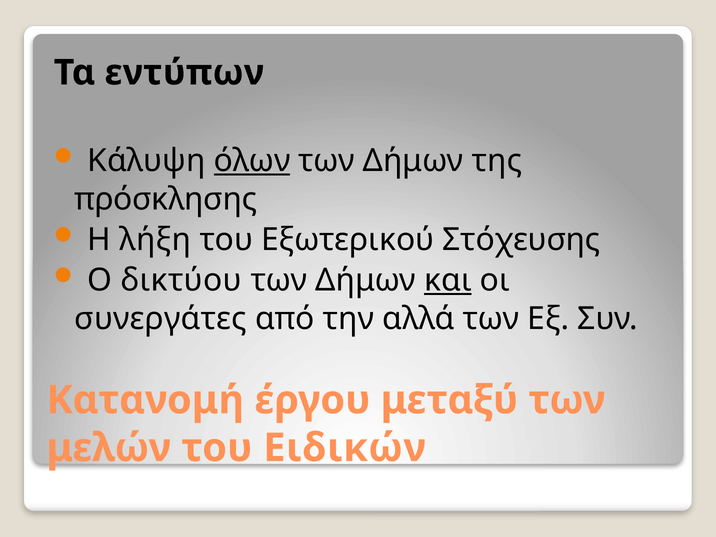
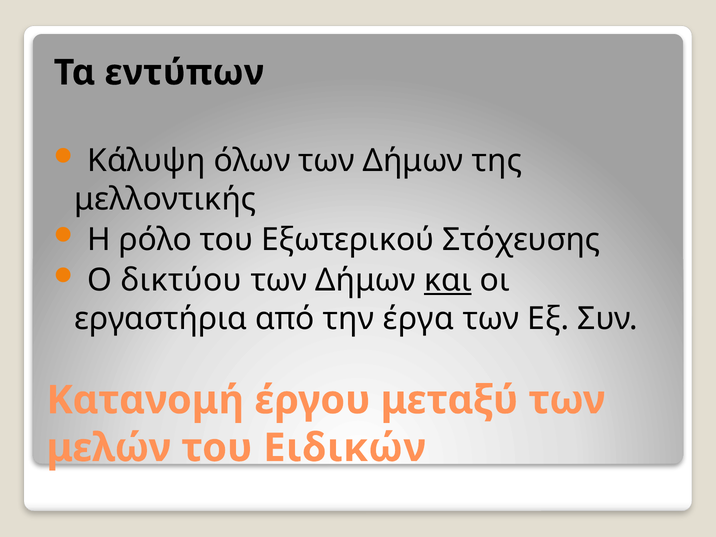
όλων underline: present -> none (252, 161)
πρόσκλησης: πρόσκλησης -> μελλοντικής (165, 199)
λήξη: λήξη -> ρόλο (155, 240)
συνεργάτες: συνεργάτες -> εργαστήρια (161, 319)
αλλά: αλλά -> έργα (418, 319)
